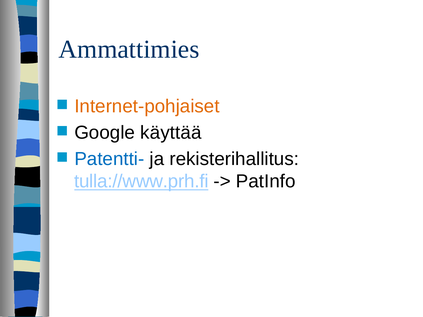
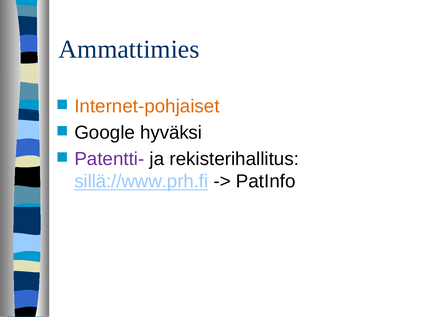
käyttää: käyttää -> hyväksi (171, 133)
Patentti- colour: blue -> purple (109, 159)
tulla://www.prh.fi: tulla://www.prh.fi -> sillä://www.prh.fi (141, 182)
